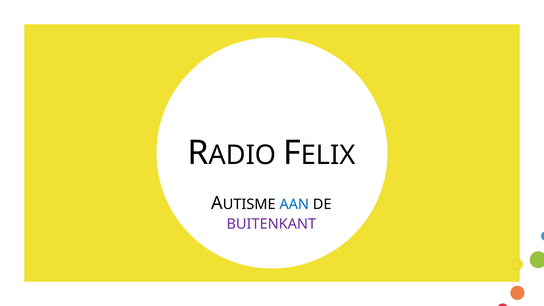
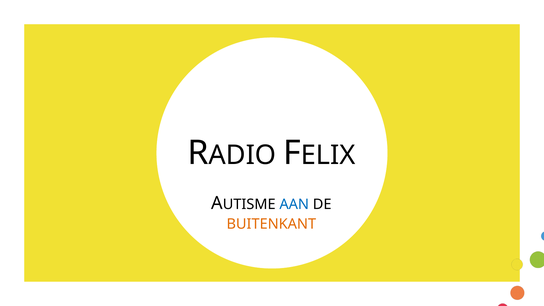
BUITENKANT colour: purple -> orange (271, 224)
